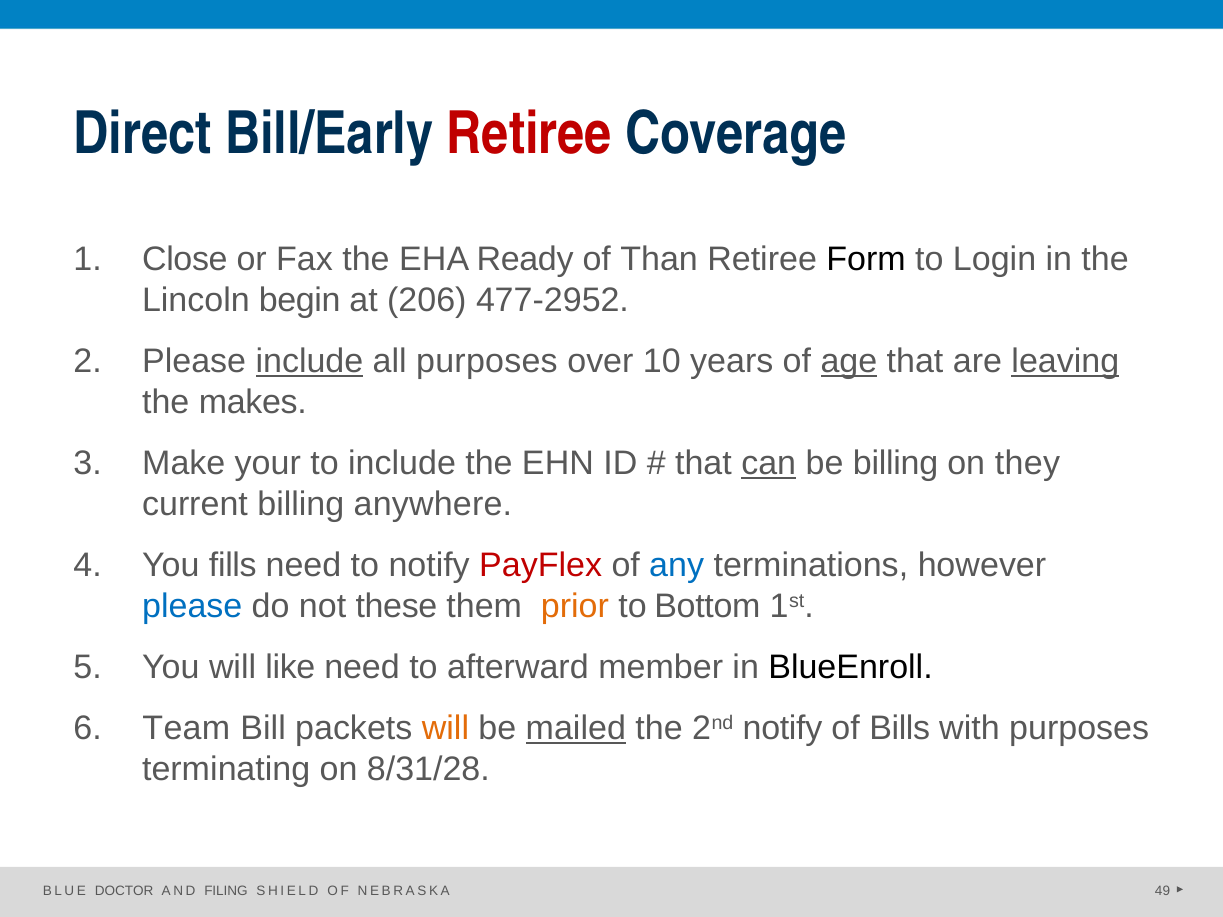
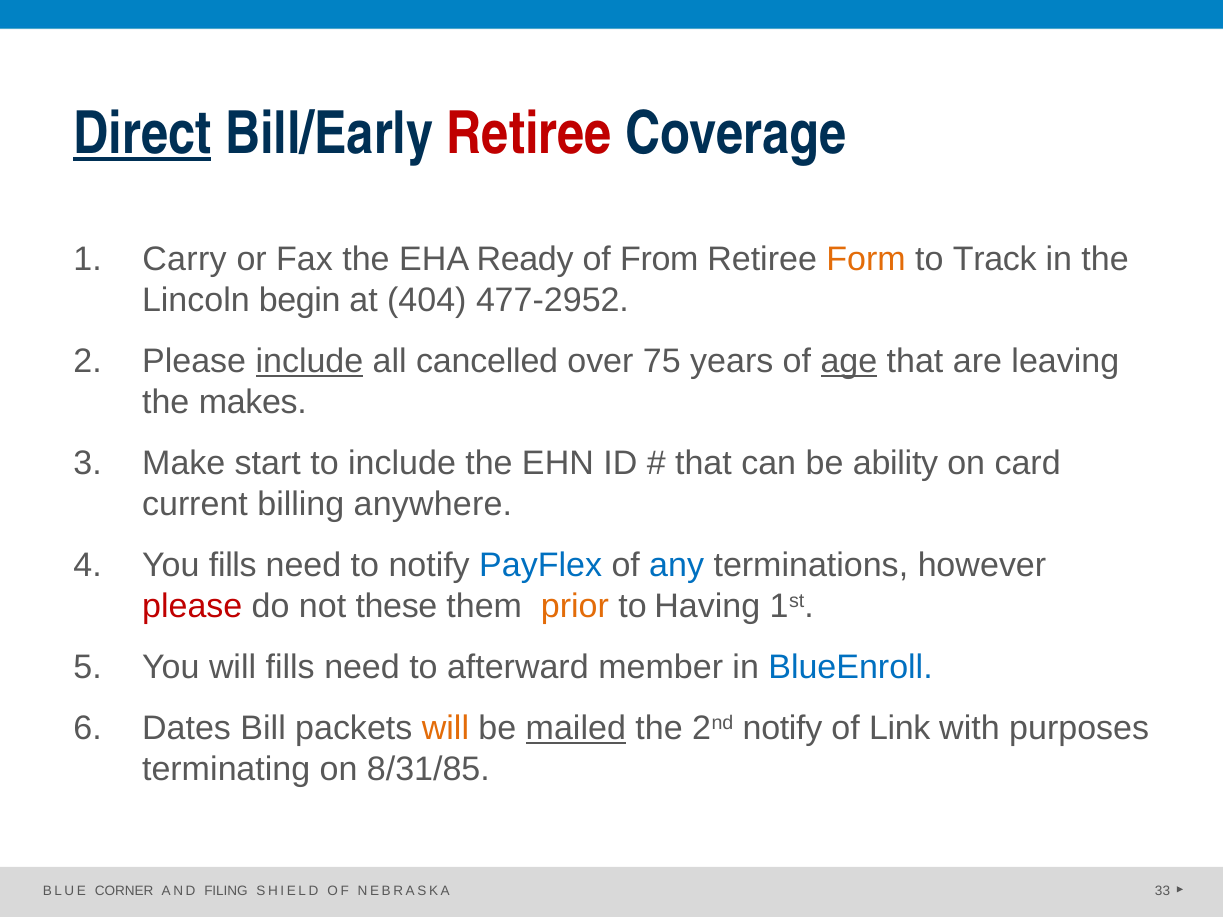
Direct underline: none -> present (142, 134)
Close: Close -> Carry (185, 259)
Than: Than -> From (659, 259)
Form colour: black -> orange (866, 259)
Login: Login -> Track (995, 259)
206: 206 -> 404 (427, 300)
all purposes: purposes -> cancelled (487, 361)
10: 10 -> 75 (662, 361)
leaving underline: present -> none (1065, 361)
your: your -> start (268, 463)
can underline: present -> none (769, 463)
be billing: billing -> ability (896, 463)
they: they -> card (1028, 463)
PayFlex colour: red -> blue (541, 565)
please colour: blue -> red (192, 606)
Bottom: Bottom -> Having (707, 606)
will like: like -> fills (290, 667)
BlueEnroll colour: black -> blue (851, 667)
Team: Team -> Dates (187, 729)
Bills: Bills -> Link (900, 729)
8/31/28: 8/31/28 -> 8/31/85 (428, 769)
DOCTOR: DOCTOR -> CORNER (124, 892)
49: 49 -> 33 (1163, 892)
